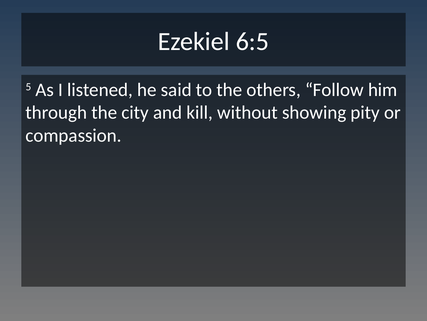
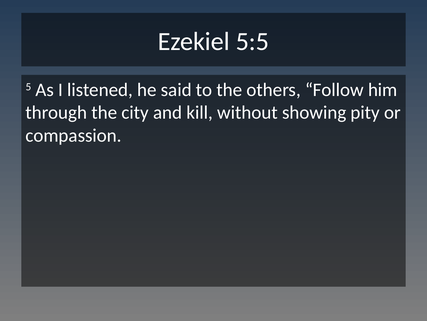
6:5: 6:5 -> 5:5 (252, 41)
